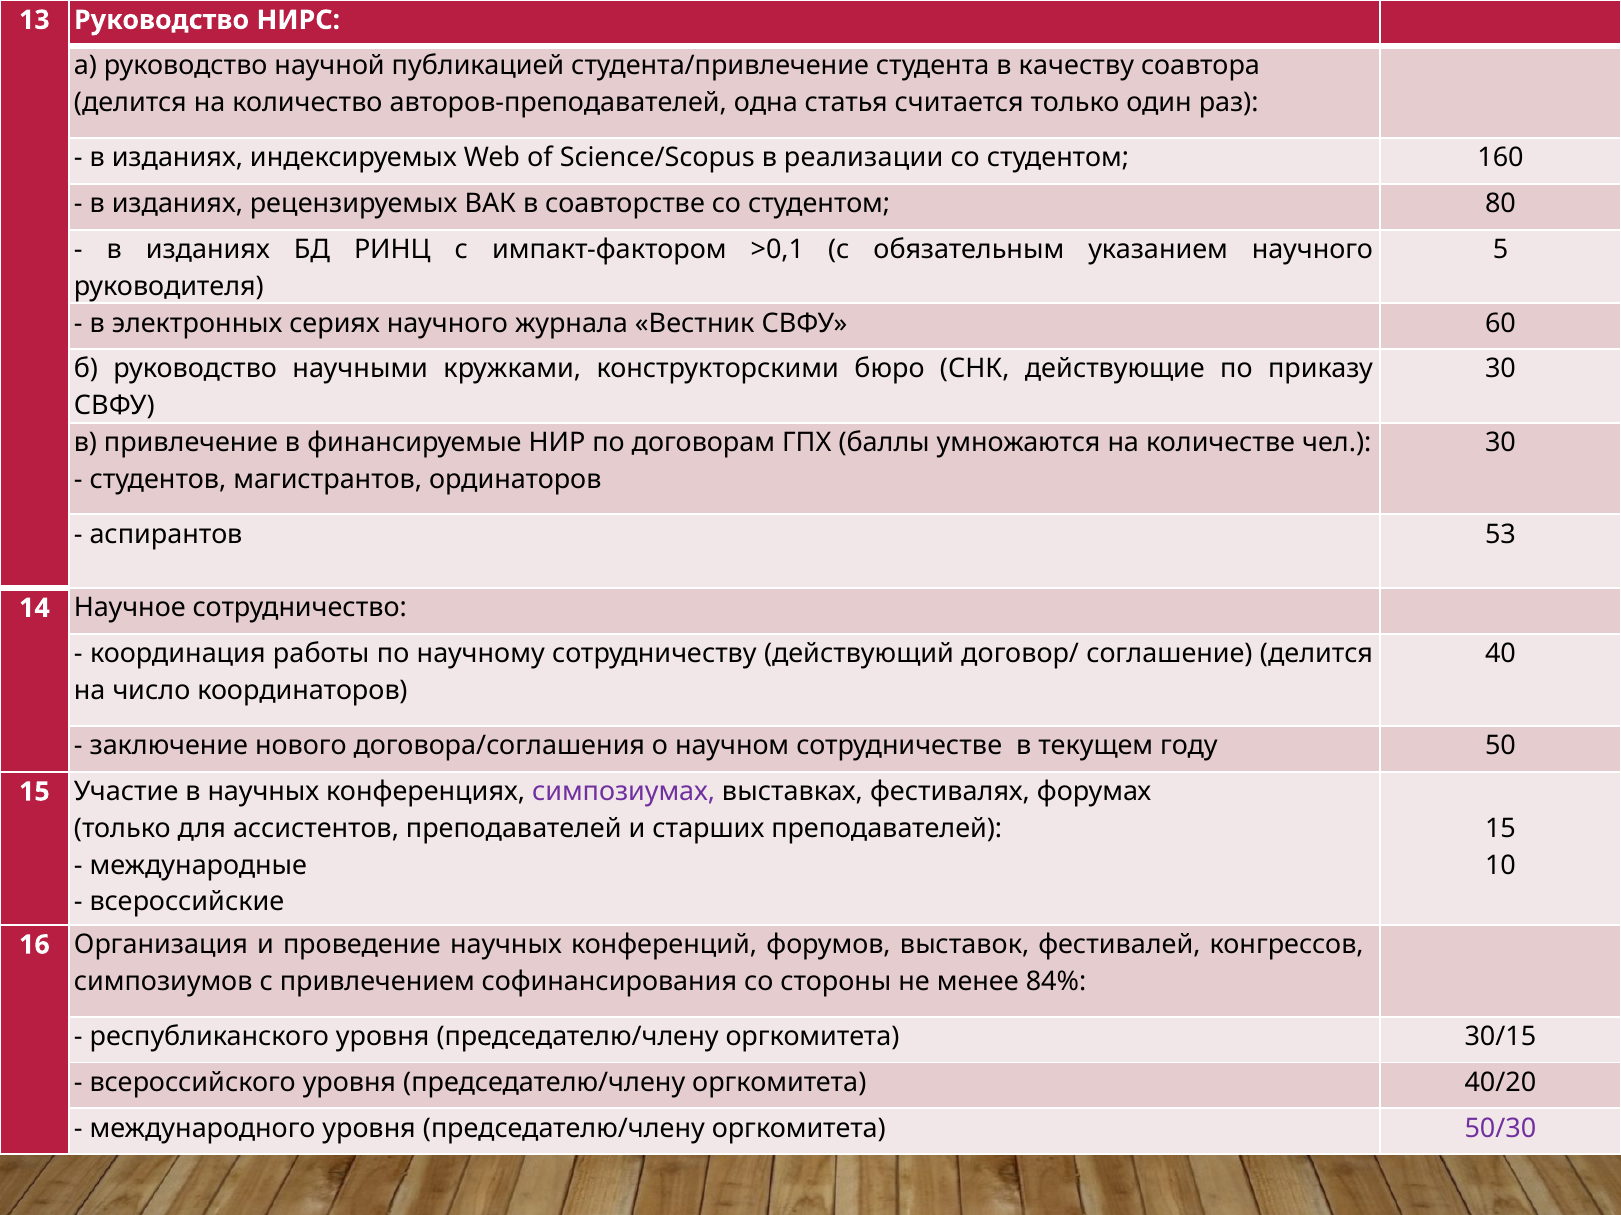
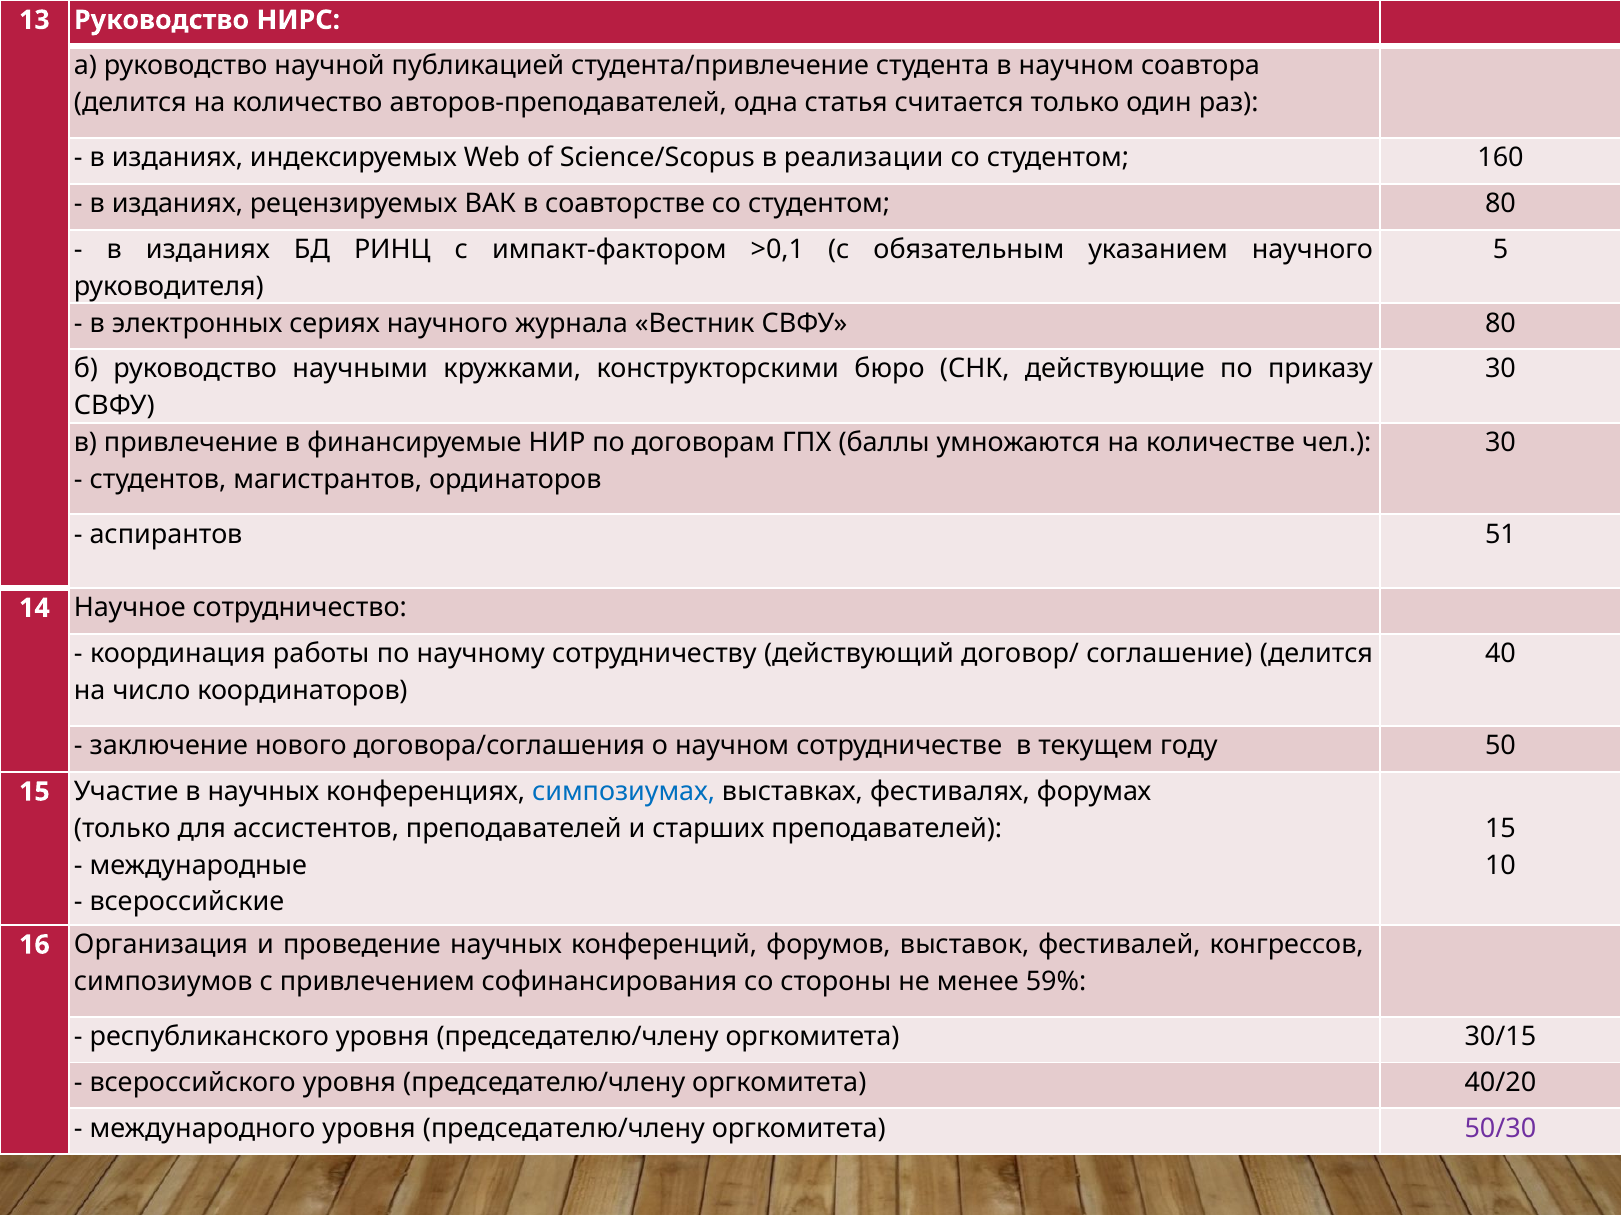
в качеству: качеству -> научном (1076, 66)
СВФУ 60: 60 -> 80 (1500, 323)
53: 53 -> 51 (1500, 535)
симпозиумах colour: purple -> blue (624, 792)
84%: 84% -> 59% (1056, 982)
